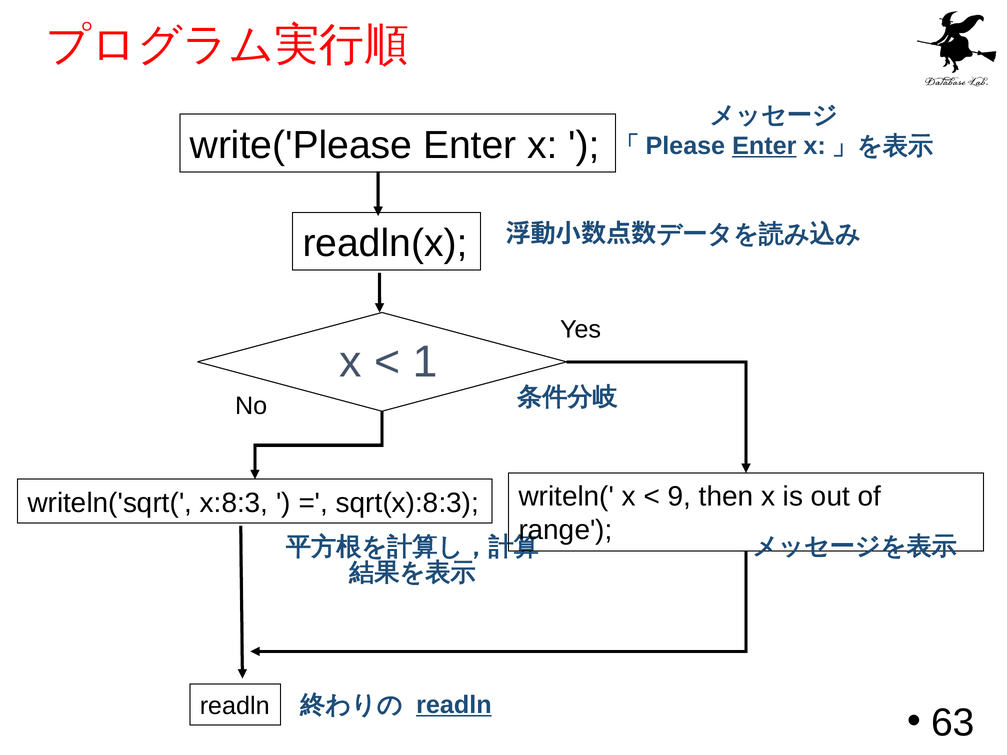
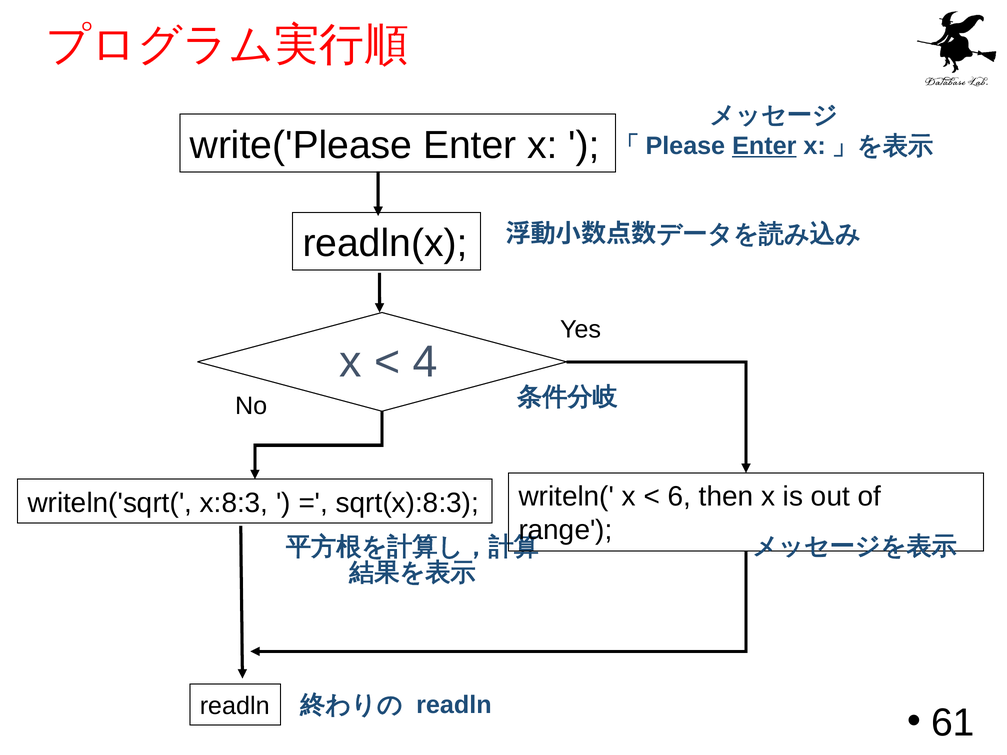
1: 1 -> 4 (425, 362)
9: 9 -> 6 (679, 497)
readln underline: present -> none (454, 705)
63: 63 -> 61 (953, 723)
